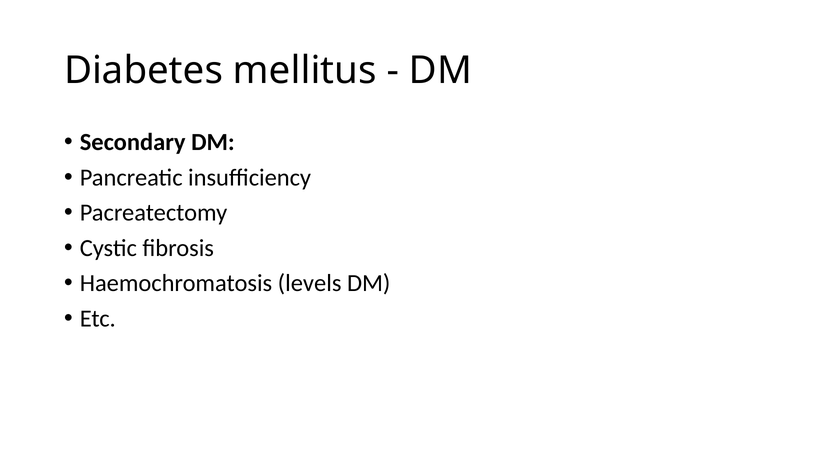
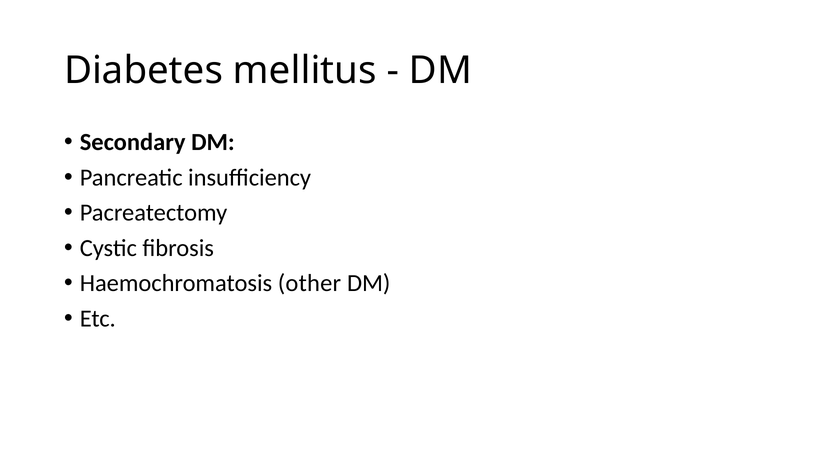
levels: levels -> other (309, 283)
